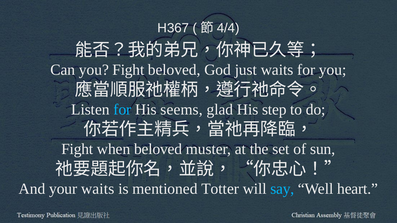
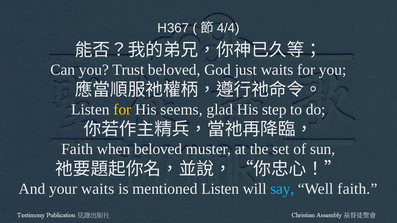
you Fight: Fight -> Trust (128, 70)
for colour: light blue -> yellow (122, 110)
Fight: Fight -> Faith (77, 149)
mentioned Totter: Totter -> Listen (220, 189)
Well heart: heart -> faith (357, 189)
